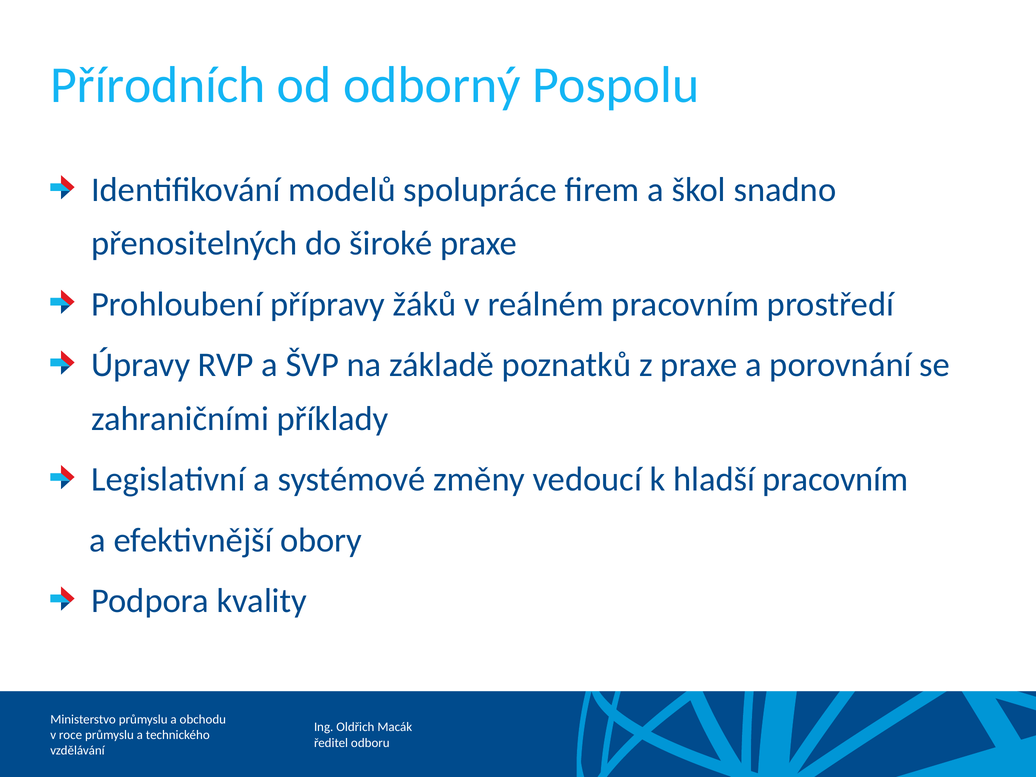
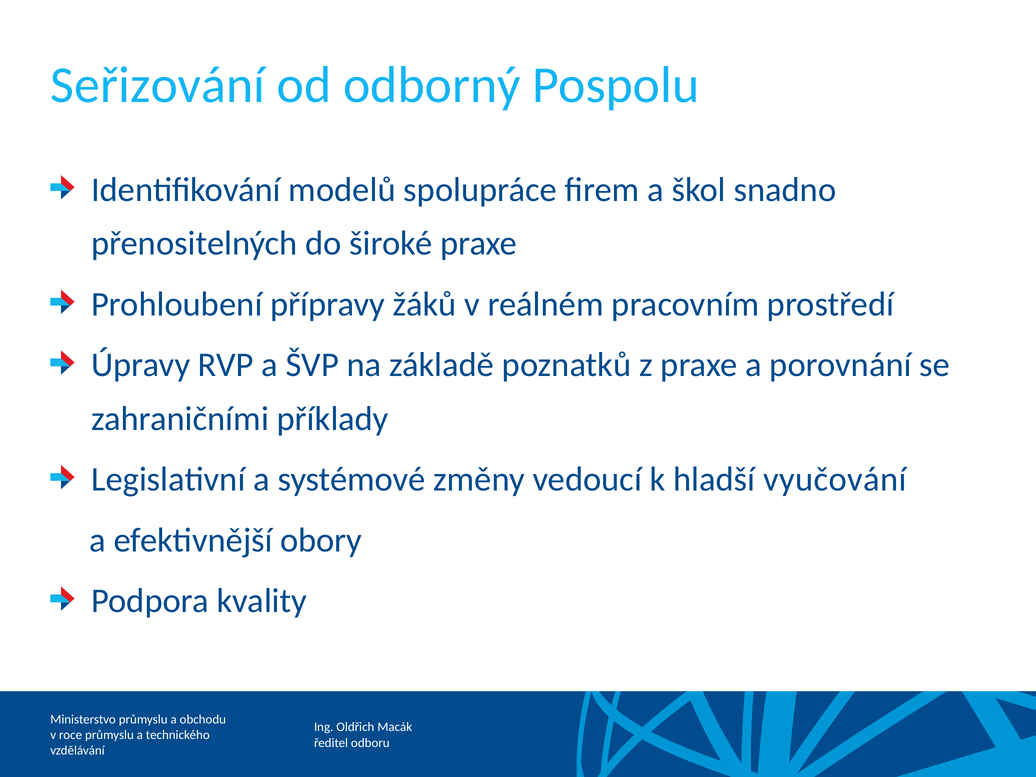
Přírodních: Přírodních -> Seřizování (158, 85)
hladší pracovním: pracovním -> vyučování (835, 480)
